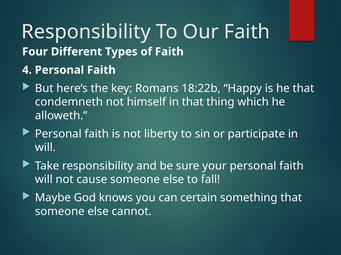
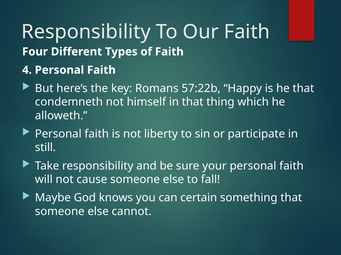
18:22b: 18:22b -> 57:22b (201, 89)
will: will -> still (45, 148)
